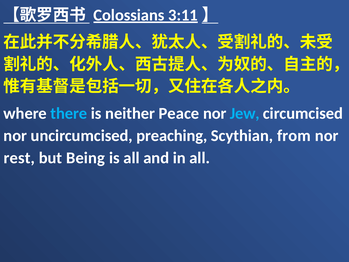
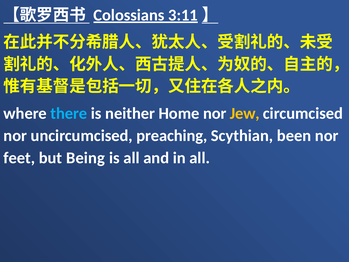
Peace: Peace -> Home (179, 113)
Jew colour: light blue -> yellow (245, 113)
from: from -> been (294, 136)
rest: rest -> feet (19, 158)
